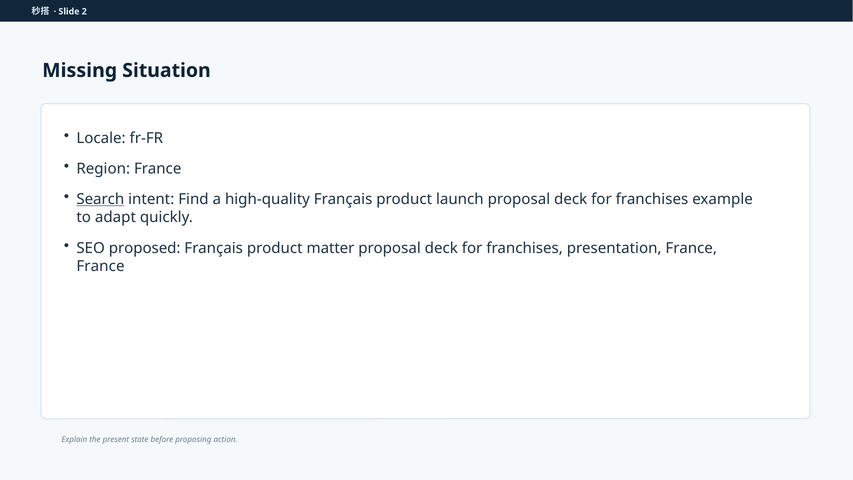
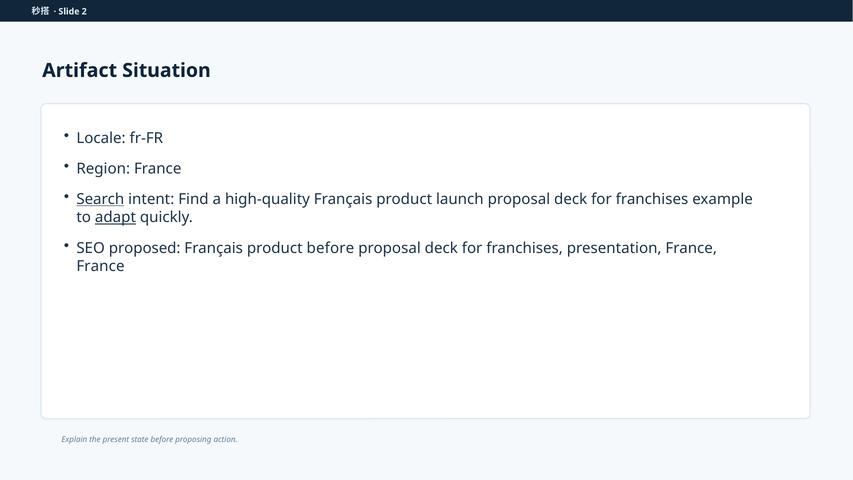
Missing: Missing -> Artifact (80, 70)
adapt underline: none -> present (115, 217)
product matter: matter -> before (330, 248)
